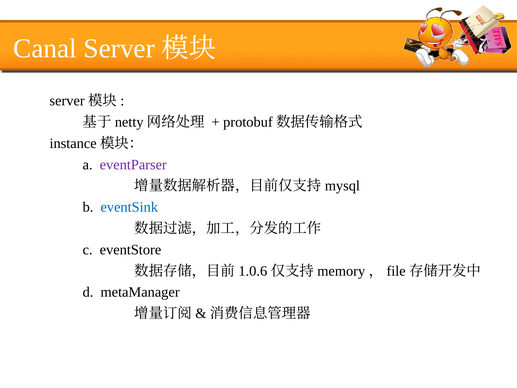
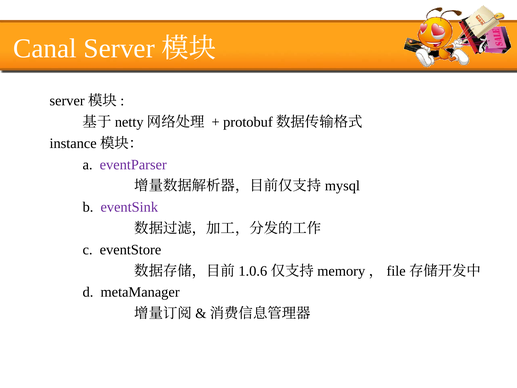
eventSink colour: blue -> purple (129, 207)
